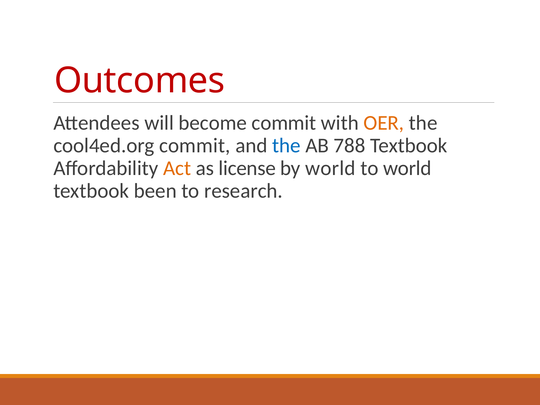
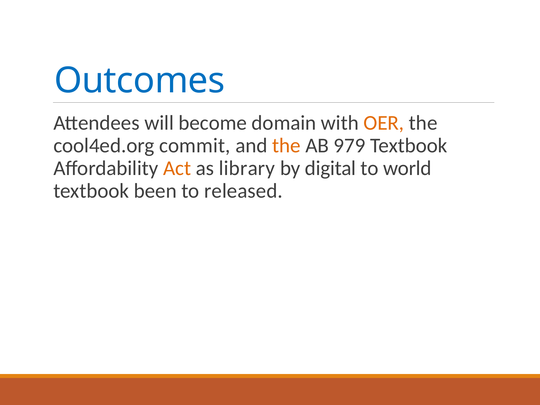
Outcomes colour: red -> blue (140, 81)
become commit: commit -> domain (284, 123)
the colour: blue -> orange (286, 146)
788: 788 -> 979 (350, 146)
license: license -> library (247, 168)
by world: world -> digital (331, 168)
research: research -> released (243, 191)
